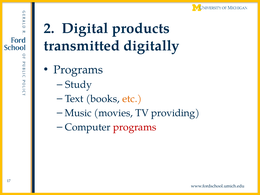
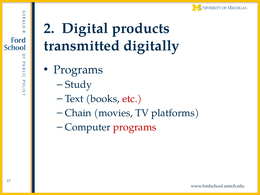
etc colour: orange -> red (132, 99)
Music: Music -> Chain (78, 113)
providing: providing -> platforms (175, 113)
